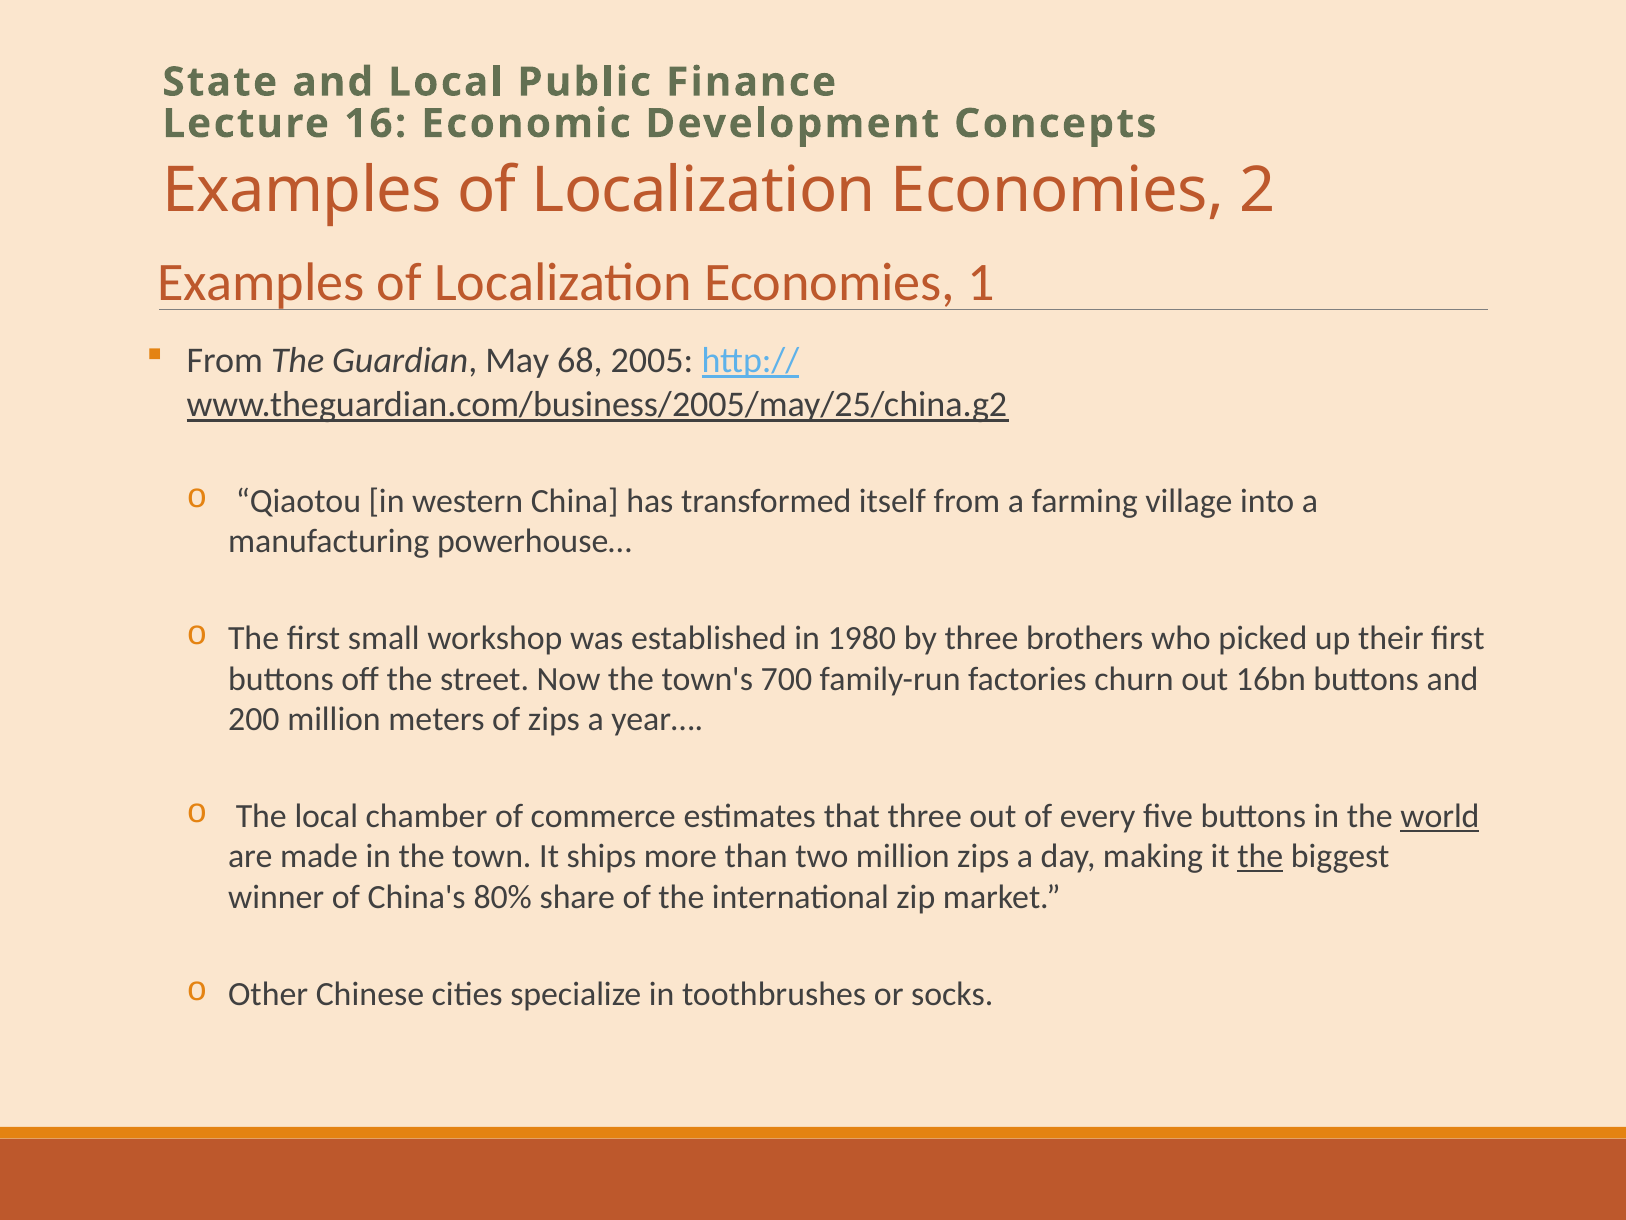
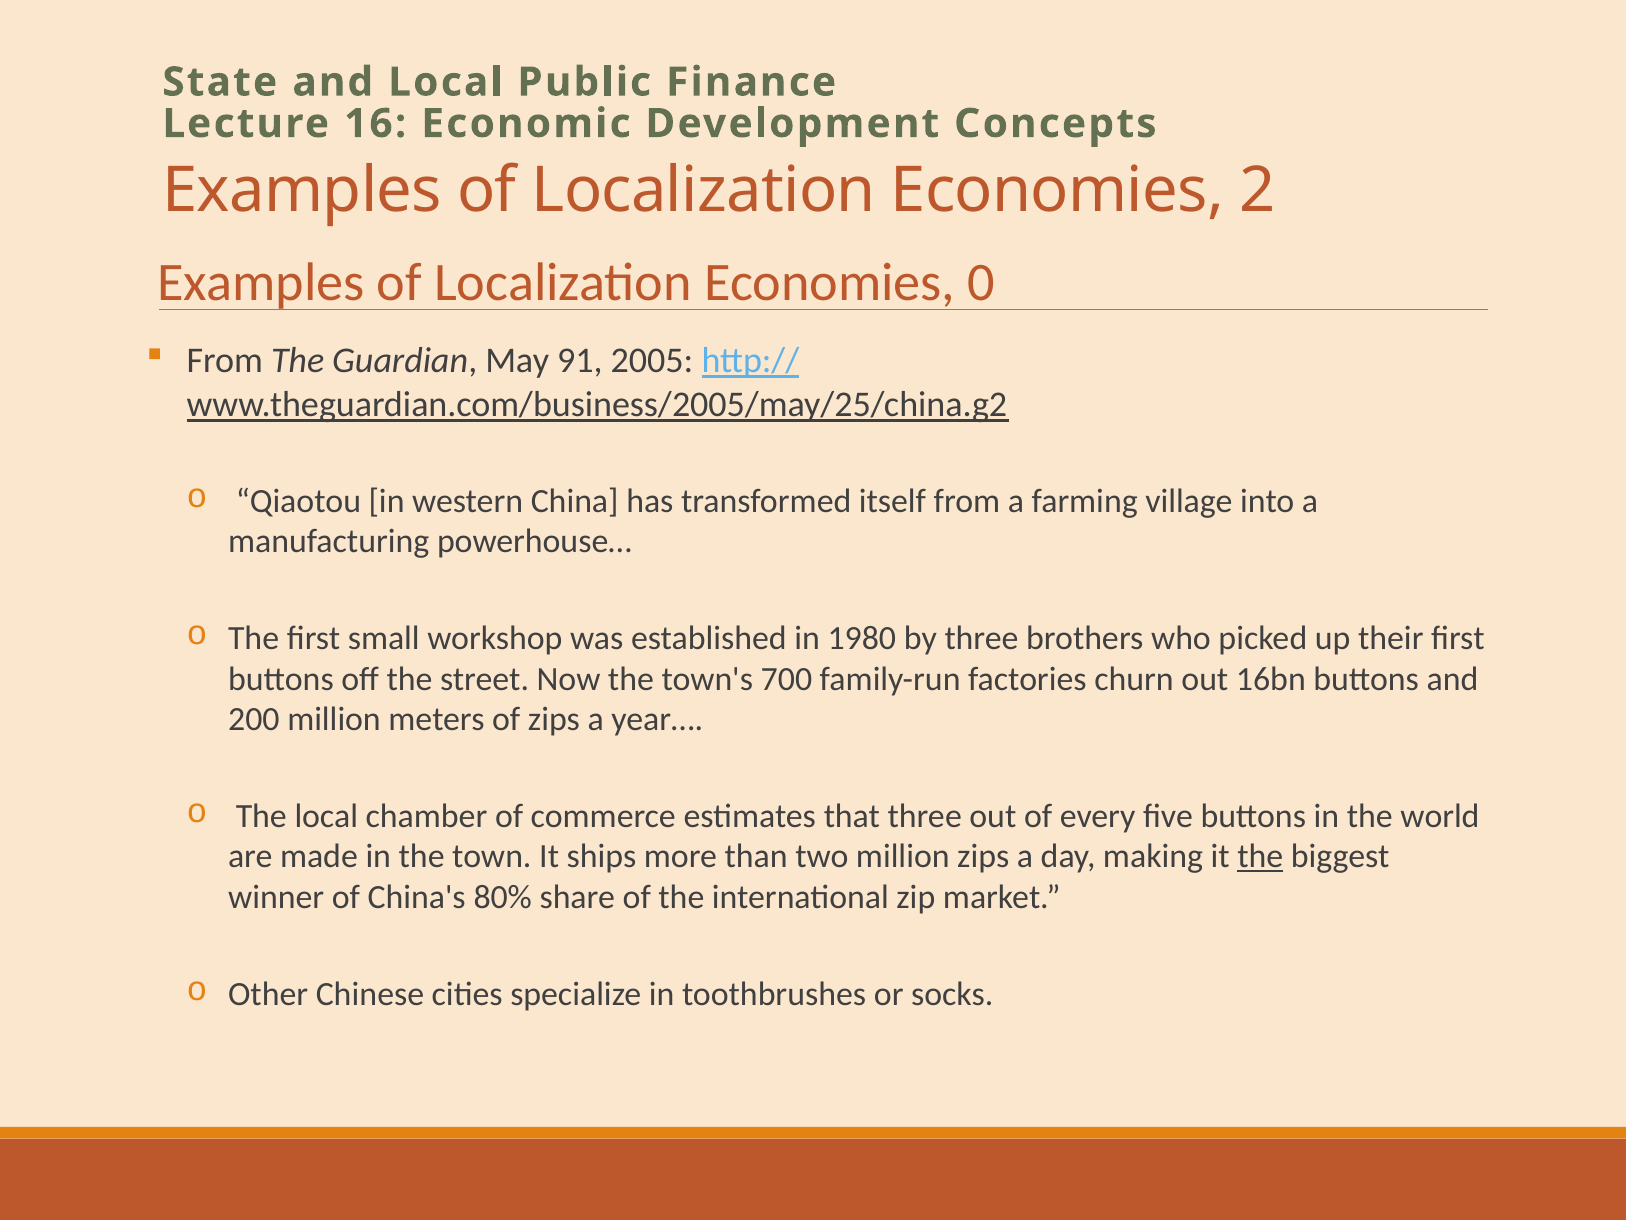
1: 1 -> 0 (981, 283)
68: 68 -> 91 (580, 361)
world underline: present -> none (1440, 816)
